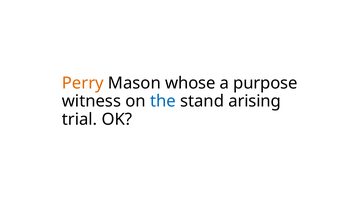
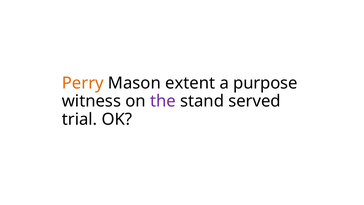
whose: whose -> extent (190, 83)
the colour: blue -> purple (163, 101)
arising: arising -> served (255, 101)
